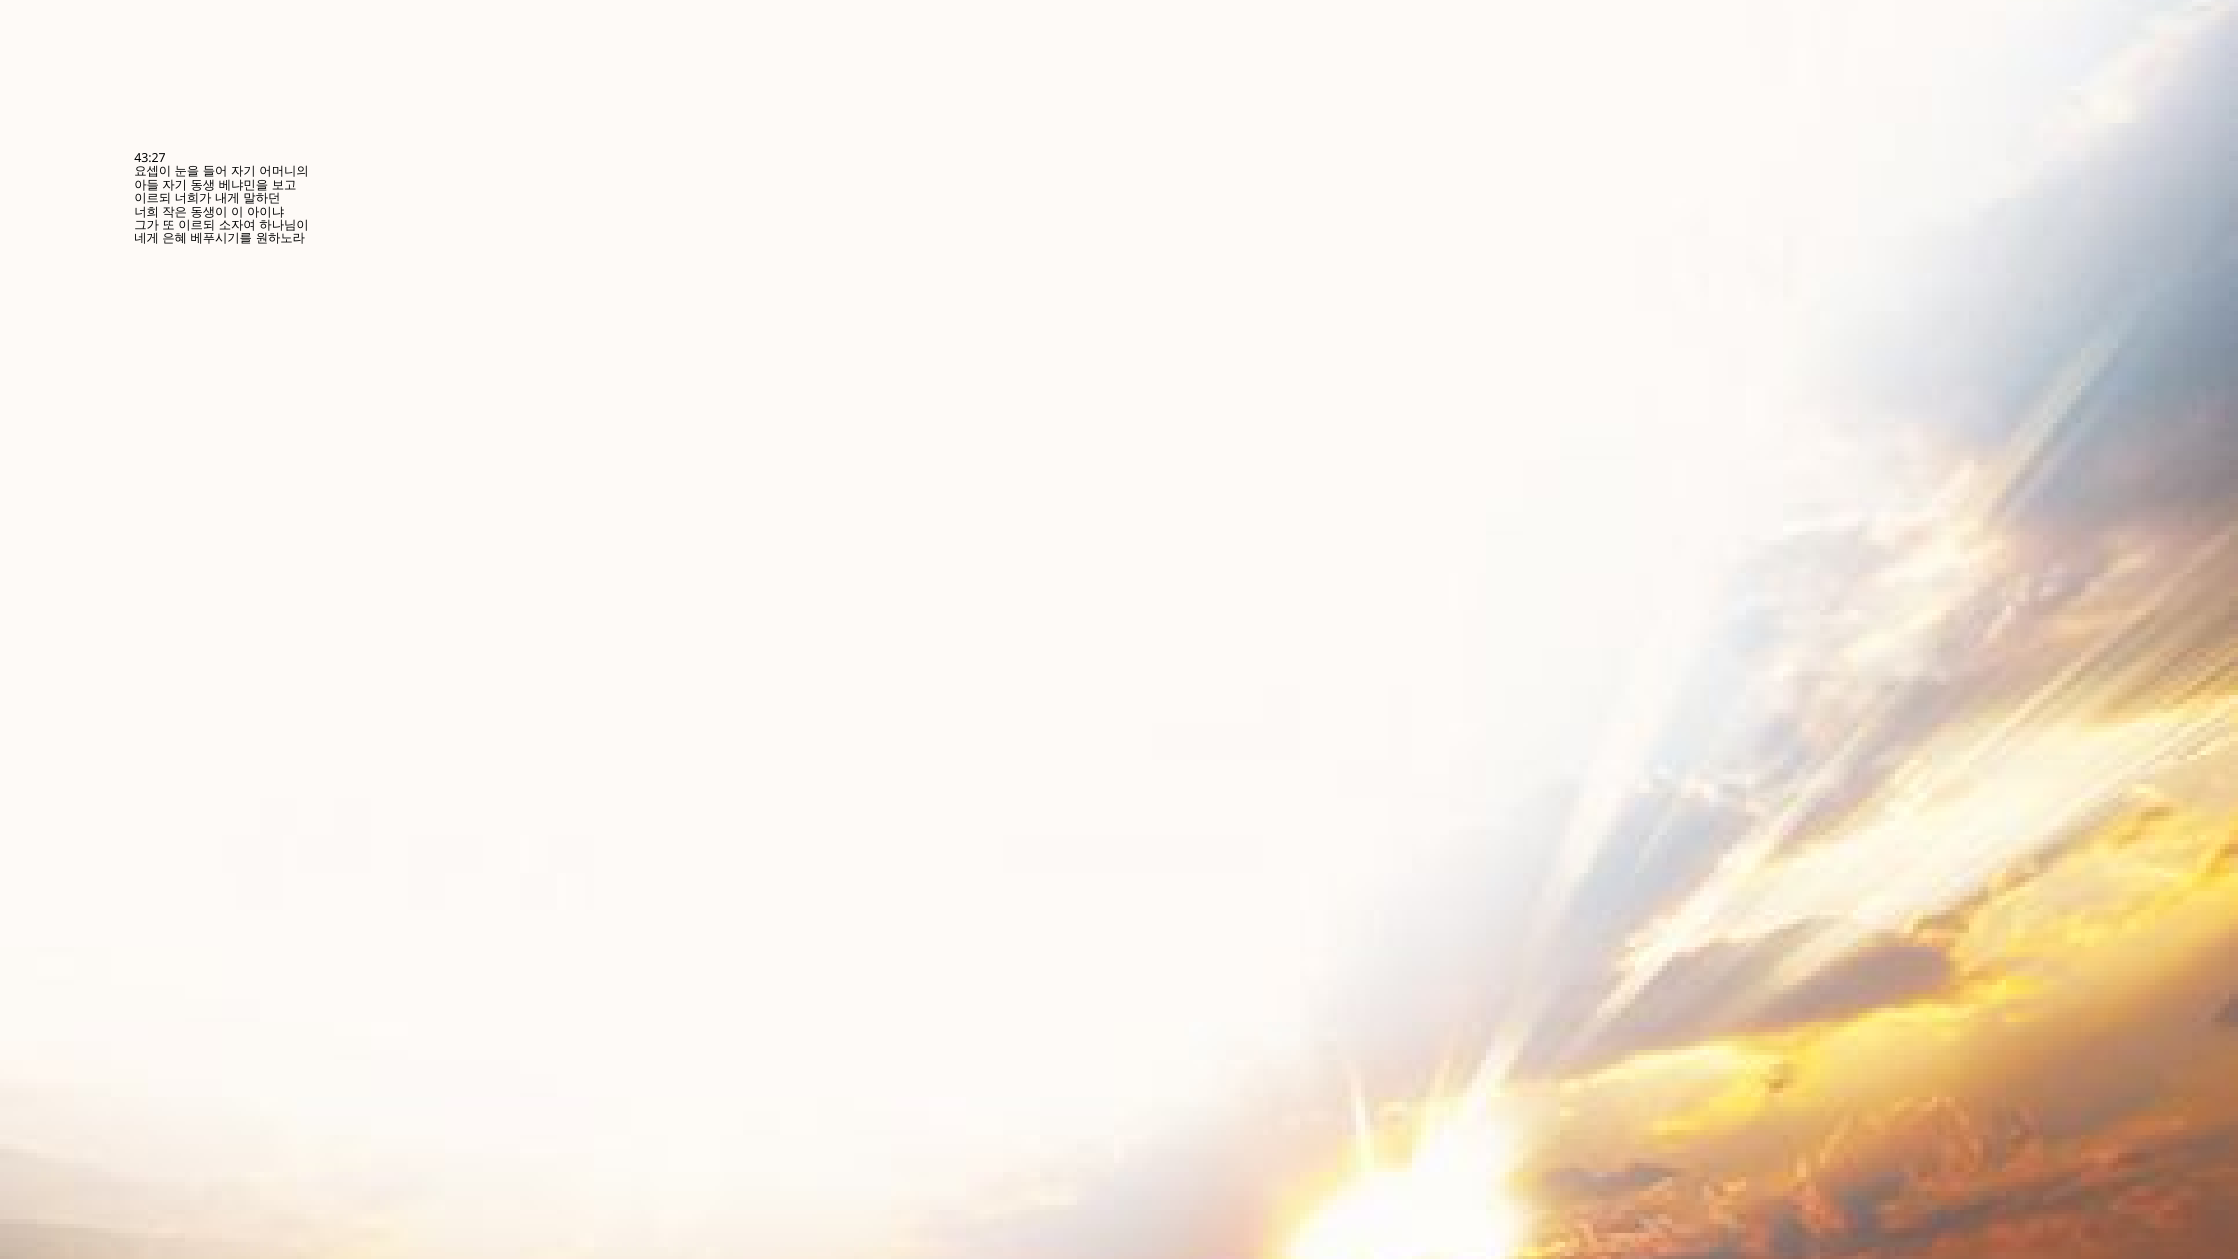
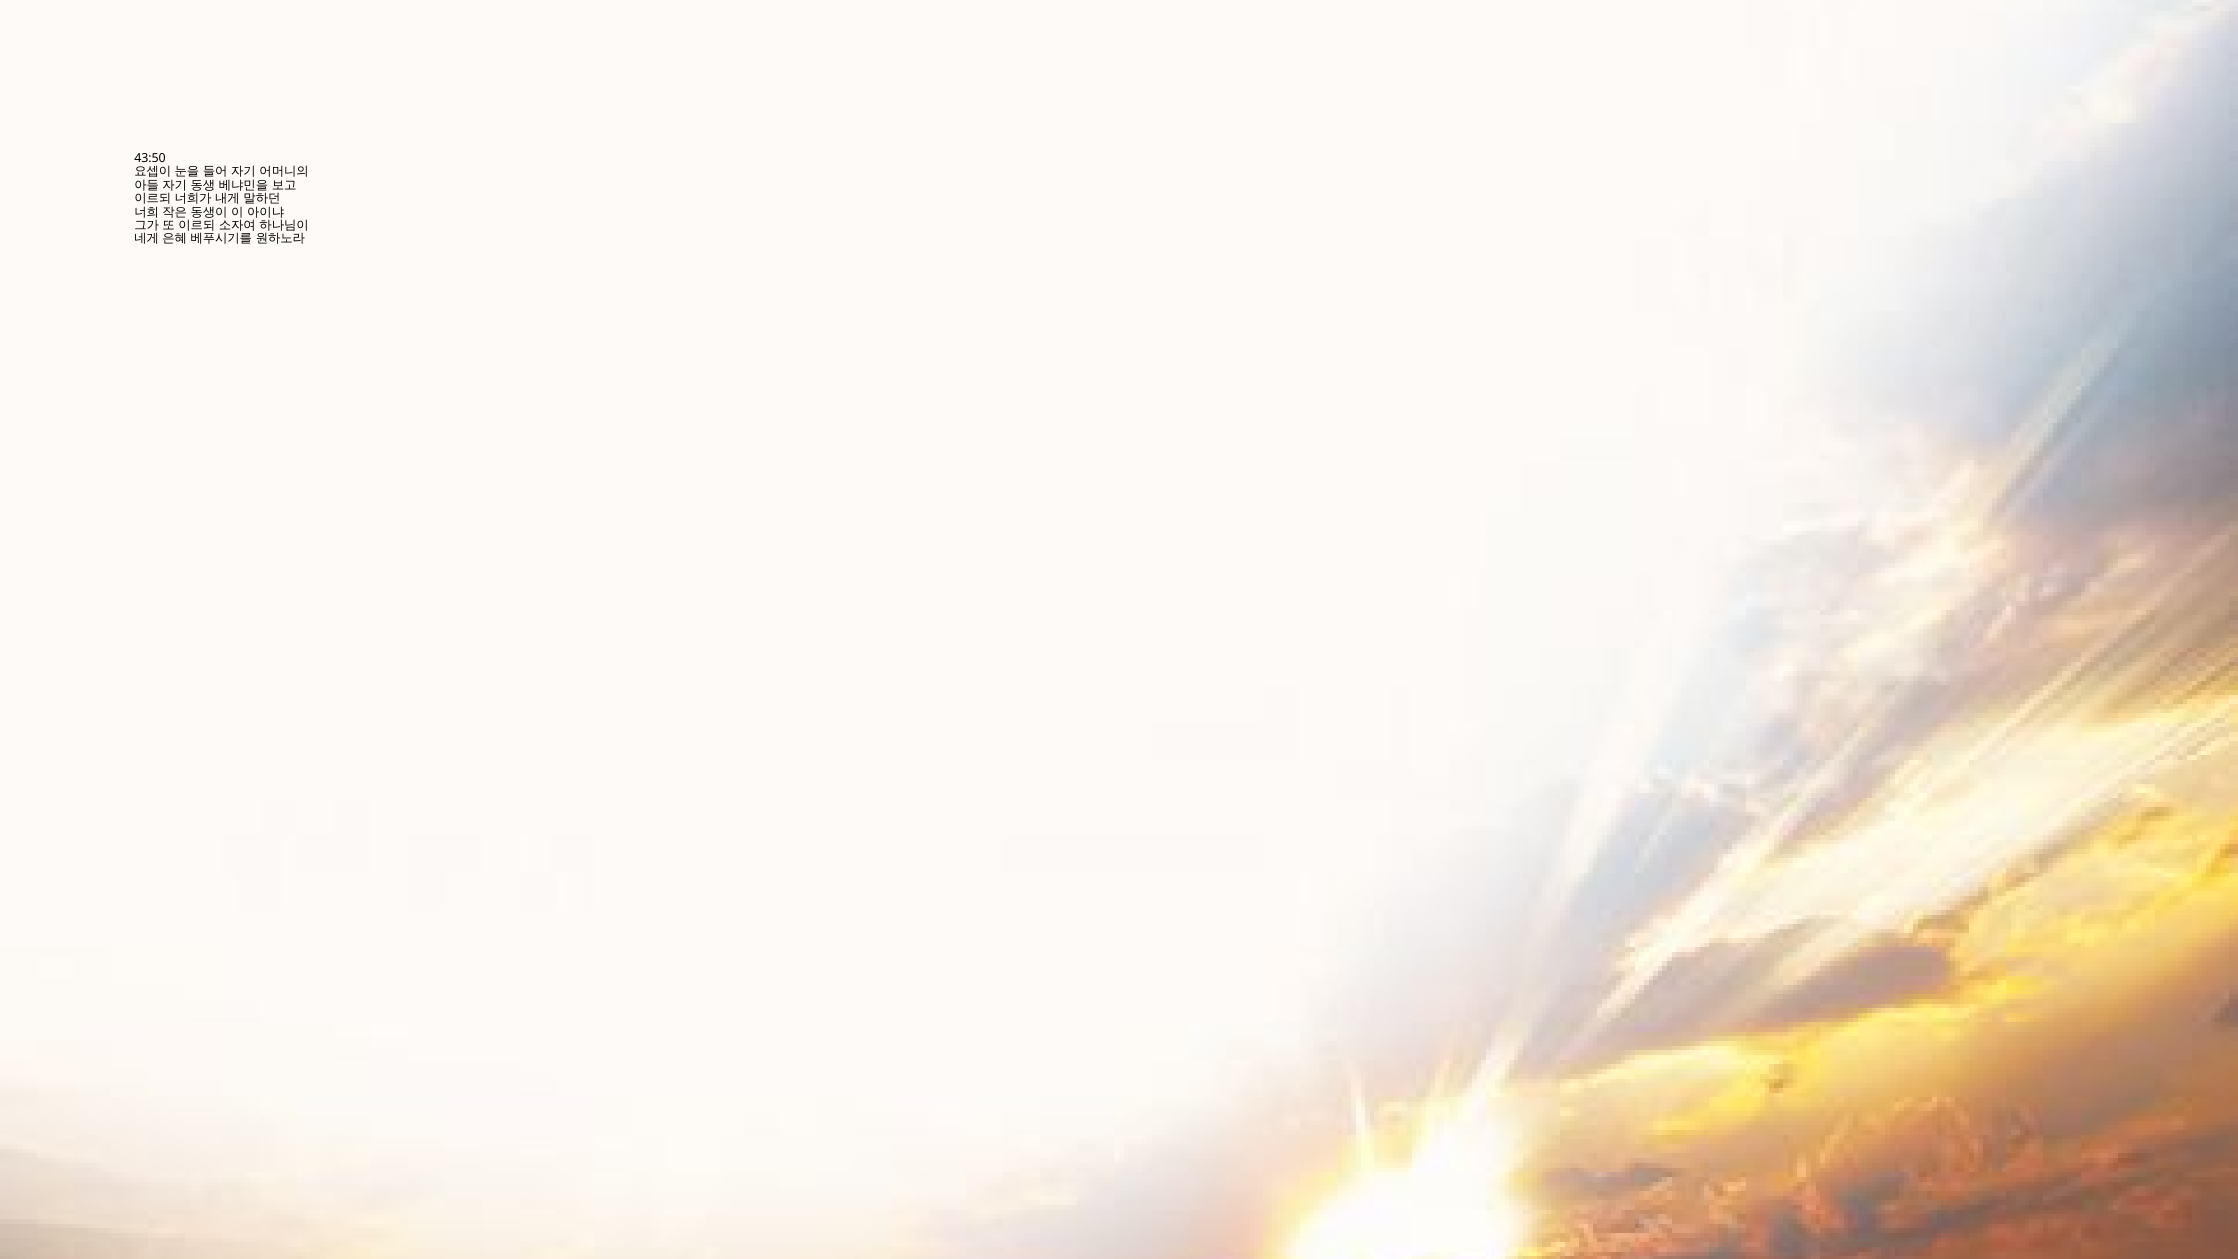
43:27: 43:27 -> 43:50 (150, 158)
